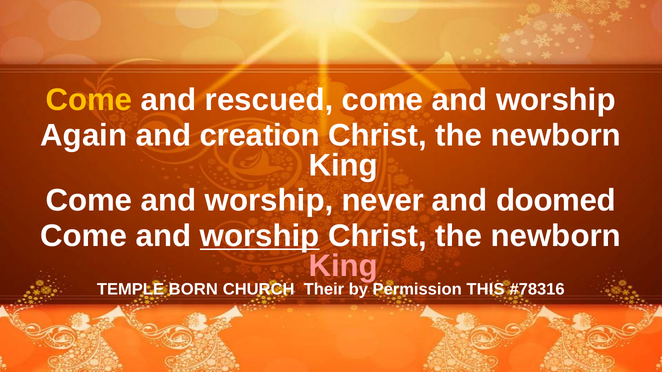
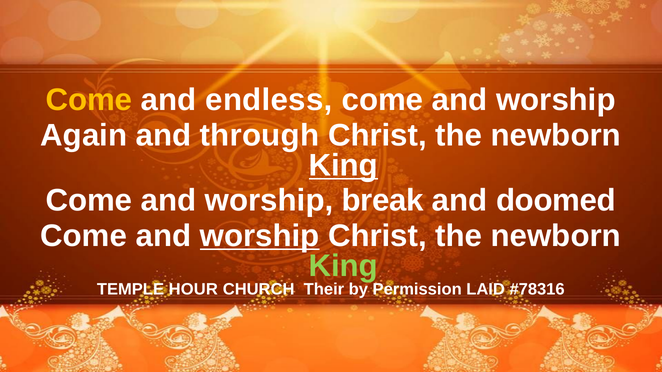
rescued: rescued -> endless (269, 100)
creation: creation -> through (259, 136)
King underline: none -> present (343, 166)
never: never -> break (383, 201)
King colour: pink -> light green (343, 266)
BORN: BORN -> HOUR (193, 290)
THIS: THIS -> LAID (486, 290)
